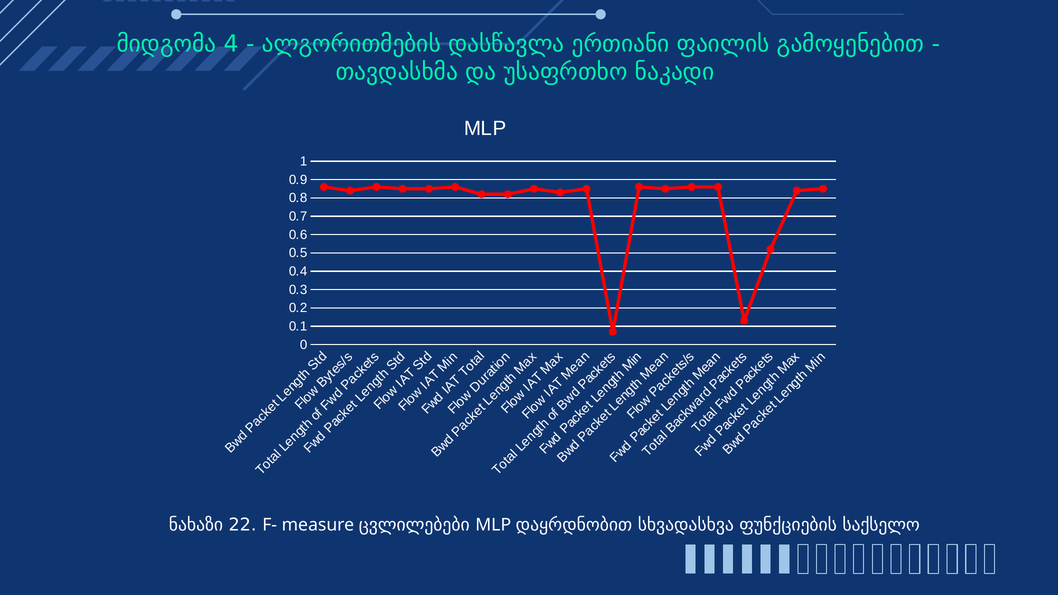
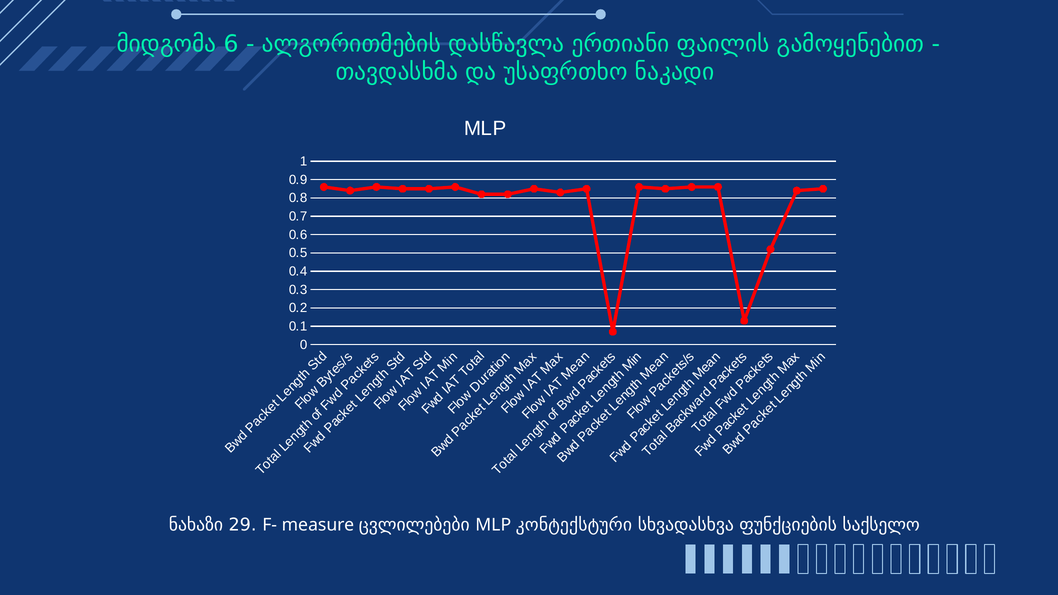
4: 4 -> 6 (231, 44)
22: 22 -> 29 (243, 525)
დაყრდნობით: დაყრდნობით -> კონტექსტური (574, 525)
